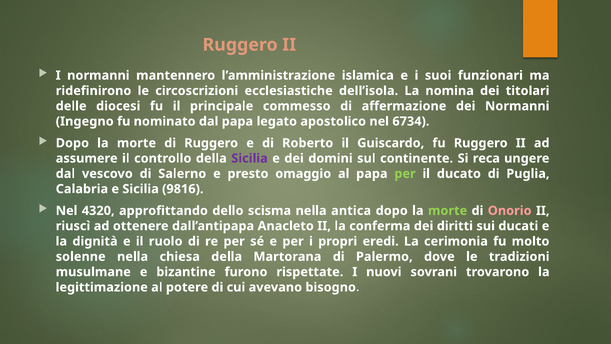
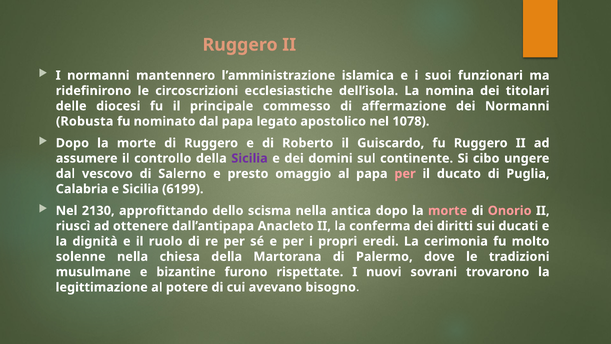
Ingegno: Ingegno -> Robusta (85, 121)
6734: 6734 -> 1078 (411, 121)
reca: reca -> cibo (486, 158)
per colour: light green -> pink (405, 174)
9816: 9816 -> 6199 (183, 189)
4320: 4320 -> 2130 (98, 211)
morte colour: light green -> pink (448, 211)
